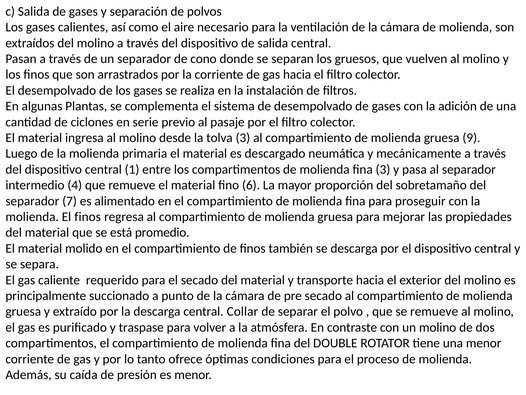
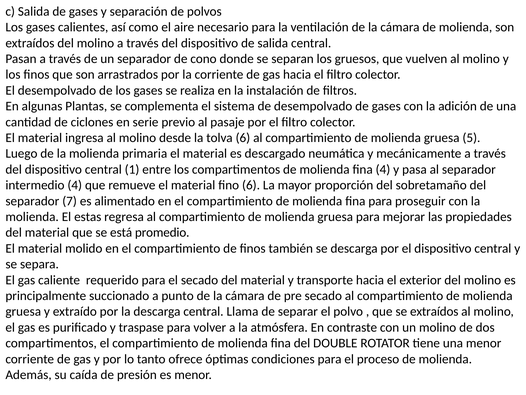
tolva 3: 3 -> 6 (243, 138)
9: 9 -> 5 (471, 138)
fina 3: 3 -> 4 (383, 169)
El finos: finos -> estas (88, 217)
Collar: Collar -> Llama (242, 311)
se remueve: remueve -> extraídos (434, 311)
